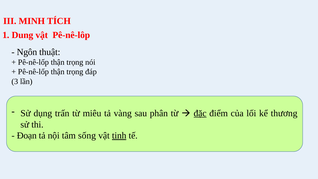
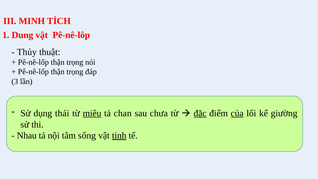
Ngôn: Ngôn -> Thủy (27, 52)
trấn: trấn -> thái (62, 113)
miêu underline: none -> present (92, 113)
vàng: vàng -> chan (123, 113)
phân: phân -> chưa (159, 113)
của underline: none -> present (237, 113)
thương: thương -> giường (284, 113)
Đoạn: Đoạn -> Nhau (27, 136)
